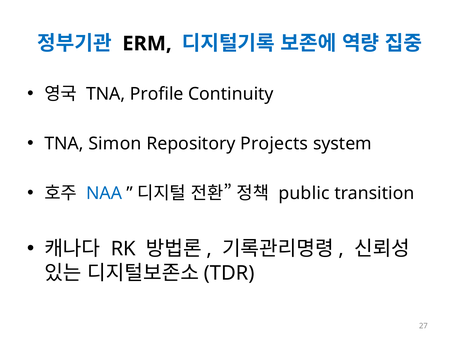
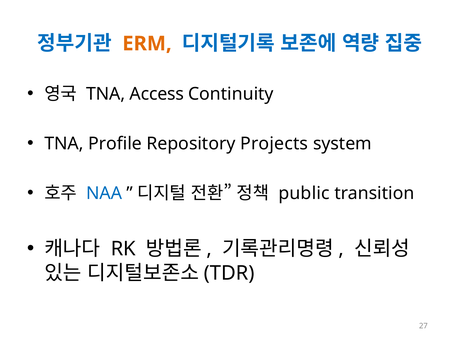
ERM colour: black -> orange (147, 44)
Profile: Profile -> Access (157, 94)
Simon: Simon -> Profile (115, 143)
